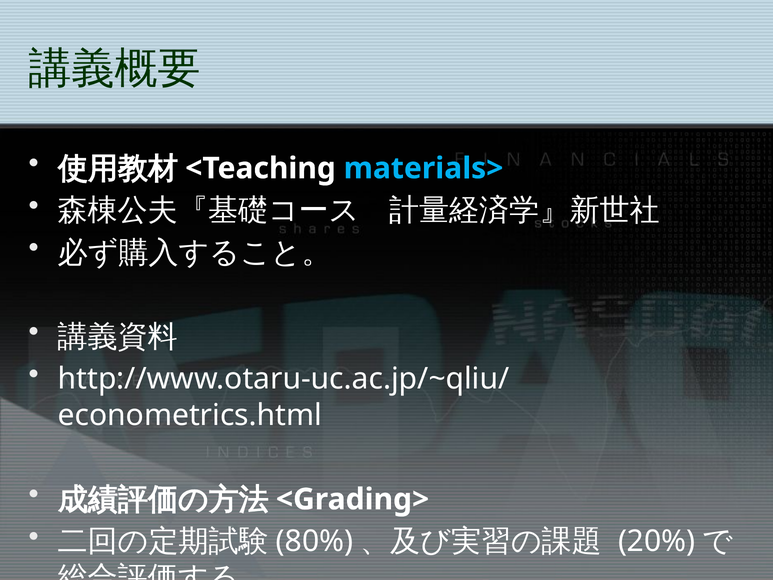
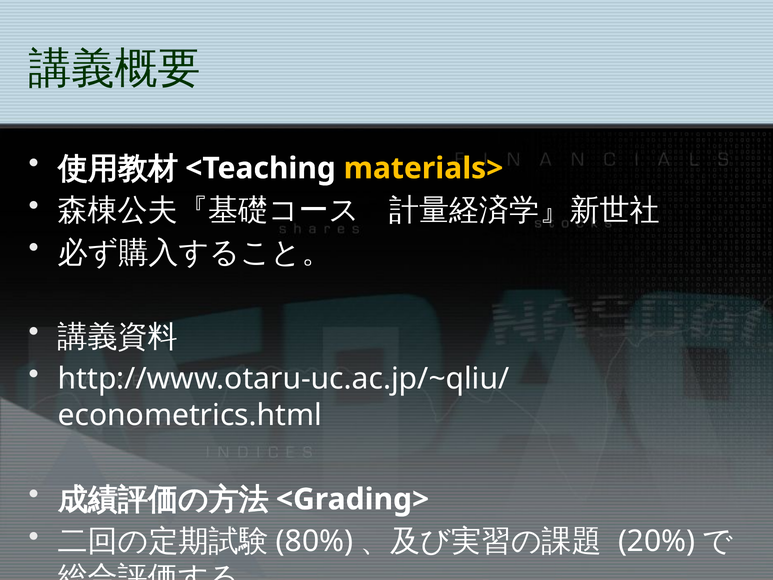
materials> colour: light blue -> yellow (423, 168)
